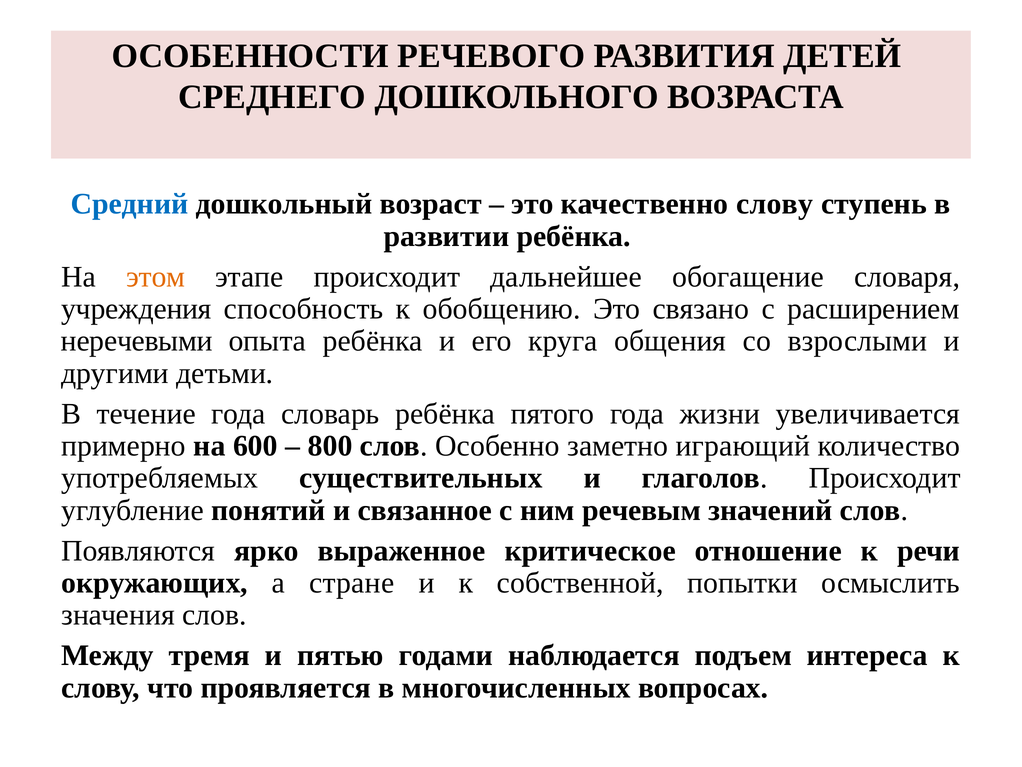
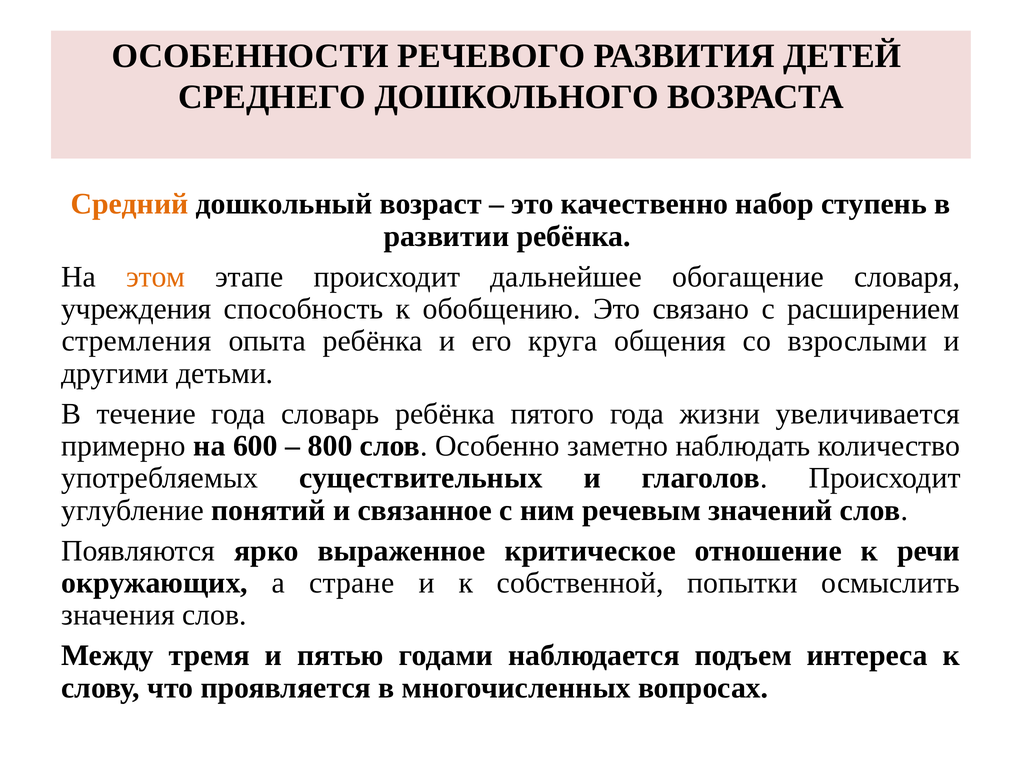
Средний colour: blue -> orange (130, 204)
качественно слову: слову -> набор (775, 204)
неречевыми: неречевыми -> стремления (136, 341)
играющий: играющий -> наблюдать (743, 446)
